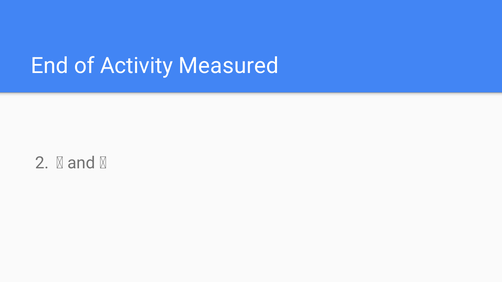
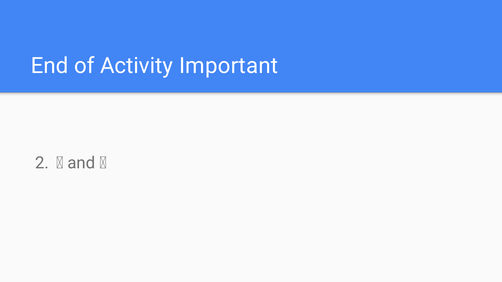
Measured: Measured -> Important (229, 66)
